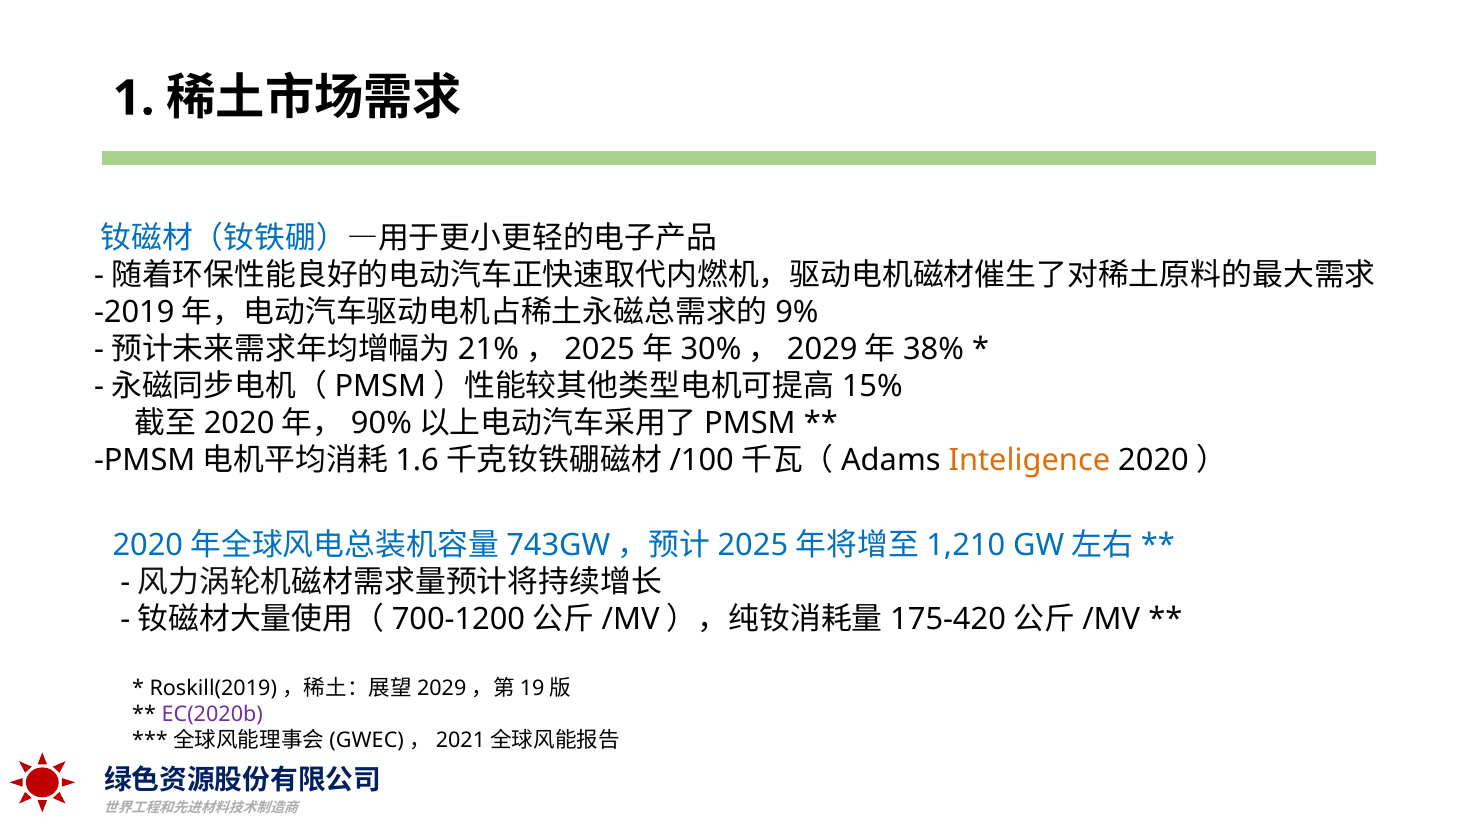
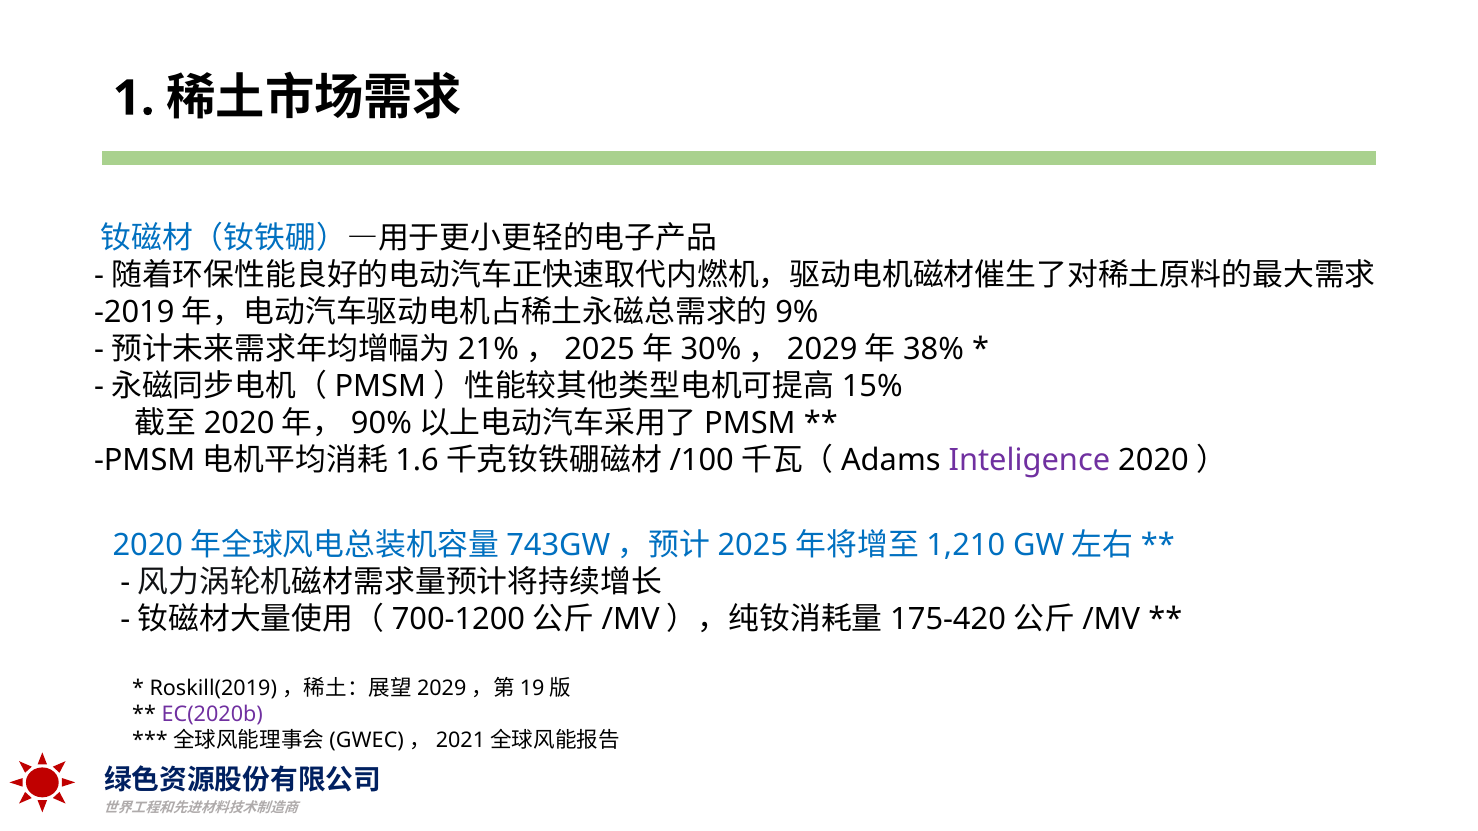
Inteligence colour: orange -> purple (1029, 461)
